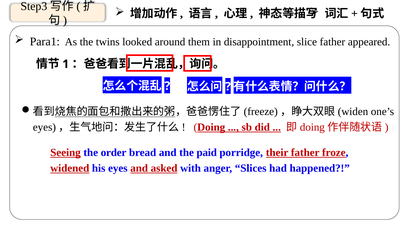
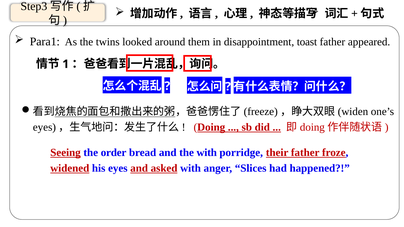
slice: slice -> toast (307, 42)
the paid: paid -> with (207, 153)
